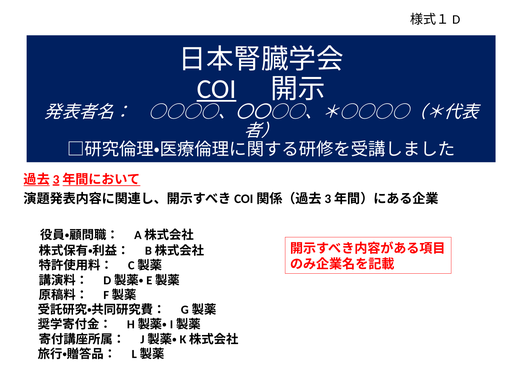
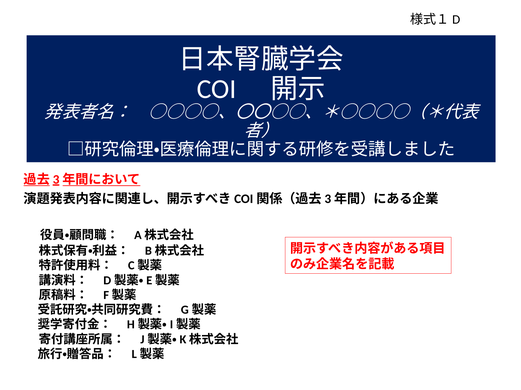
COI underline: present -> none (217, 89)
